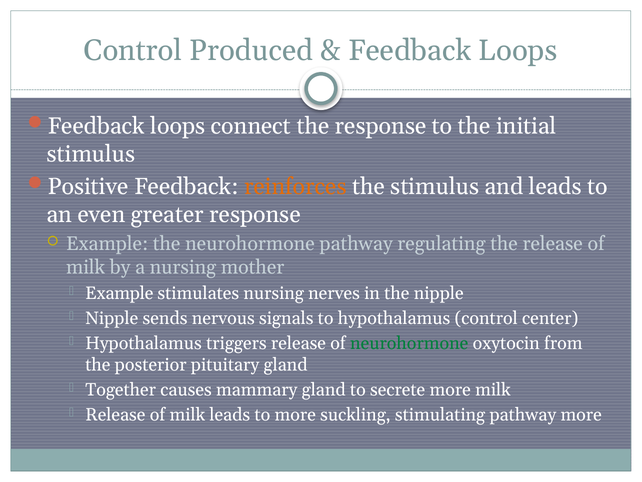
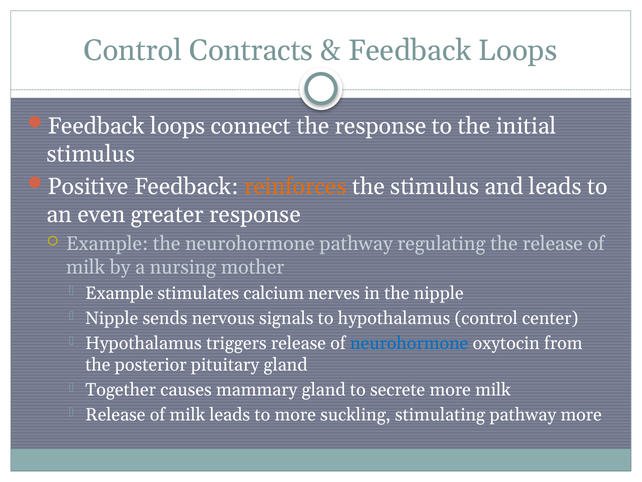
Produced: Produced -> Contracts (251, 51)
stimulates nursing: nursing -> calcium (274, 293)
neurohormone colour: green -> blue (409, 343)
